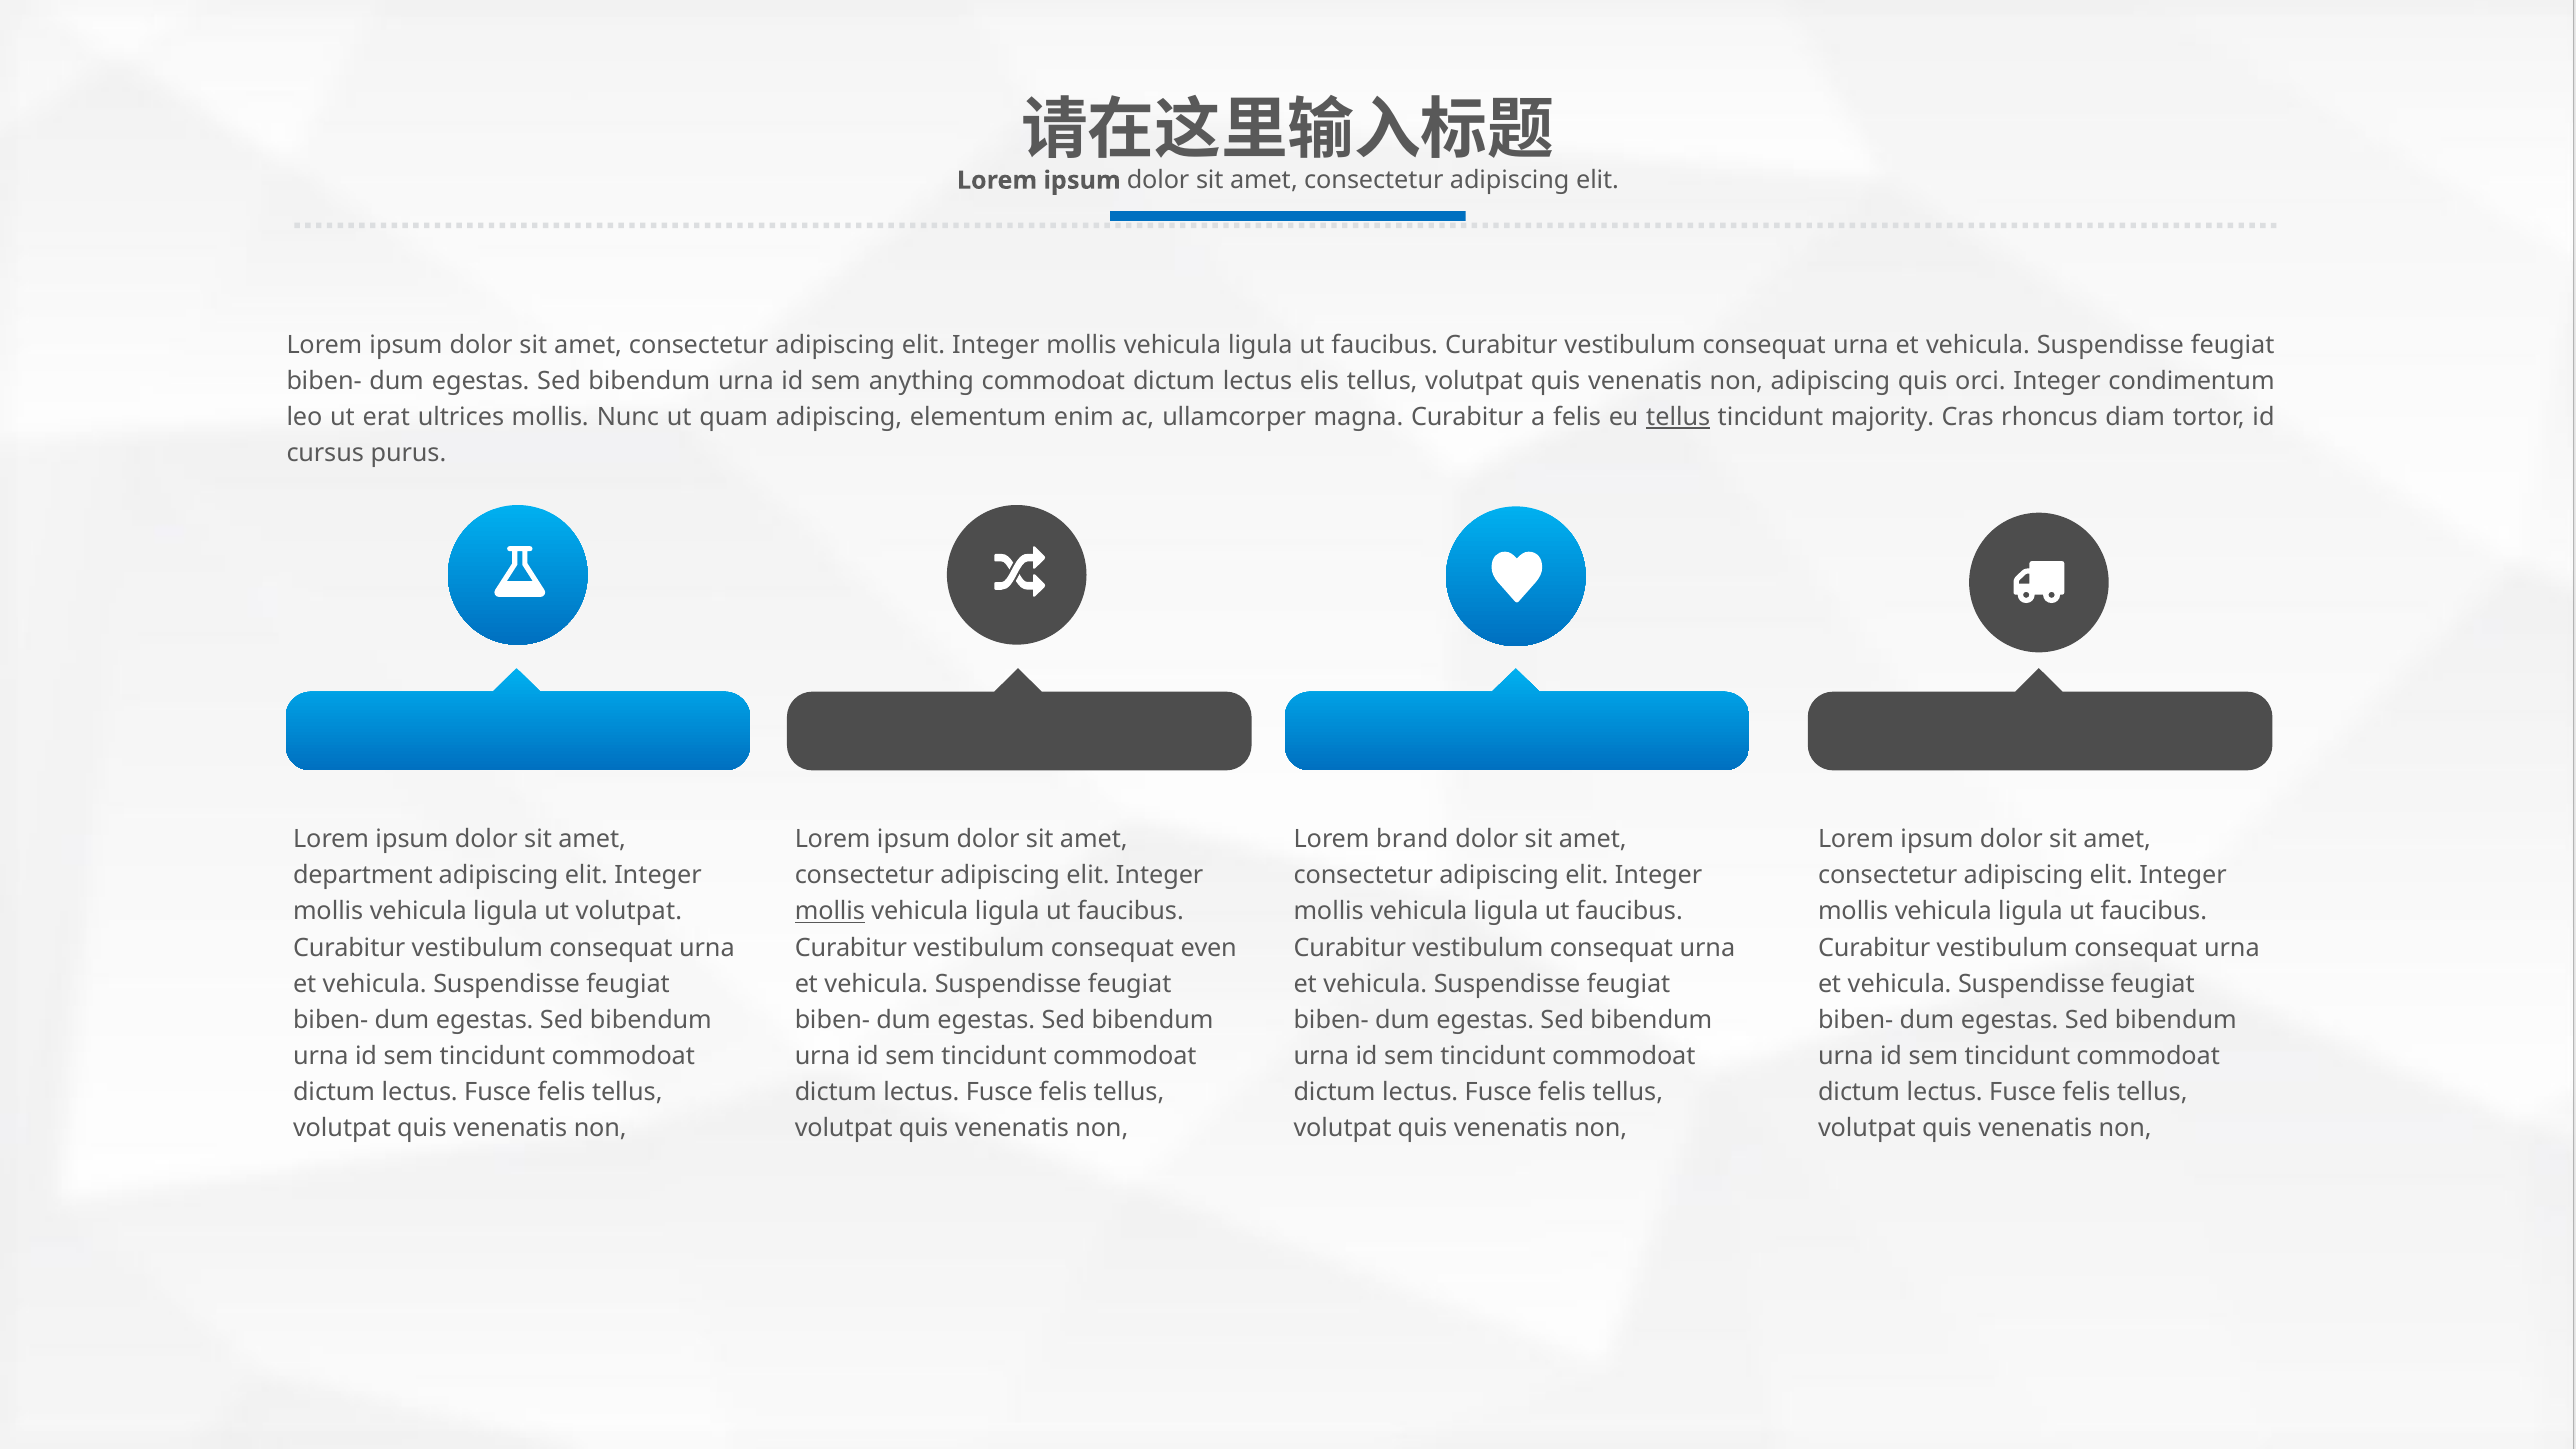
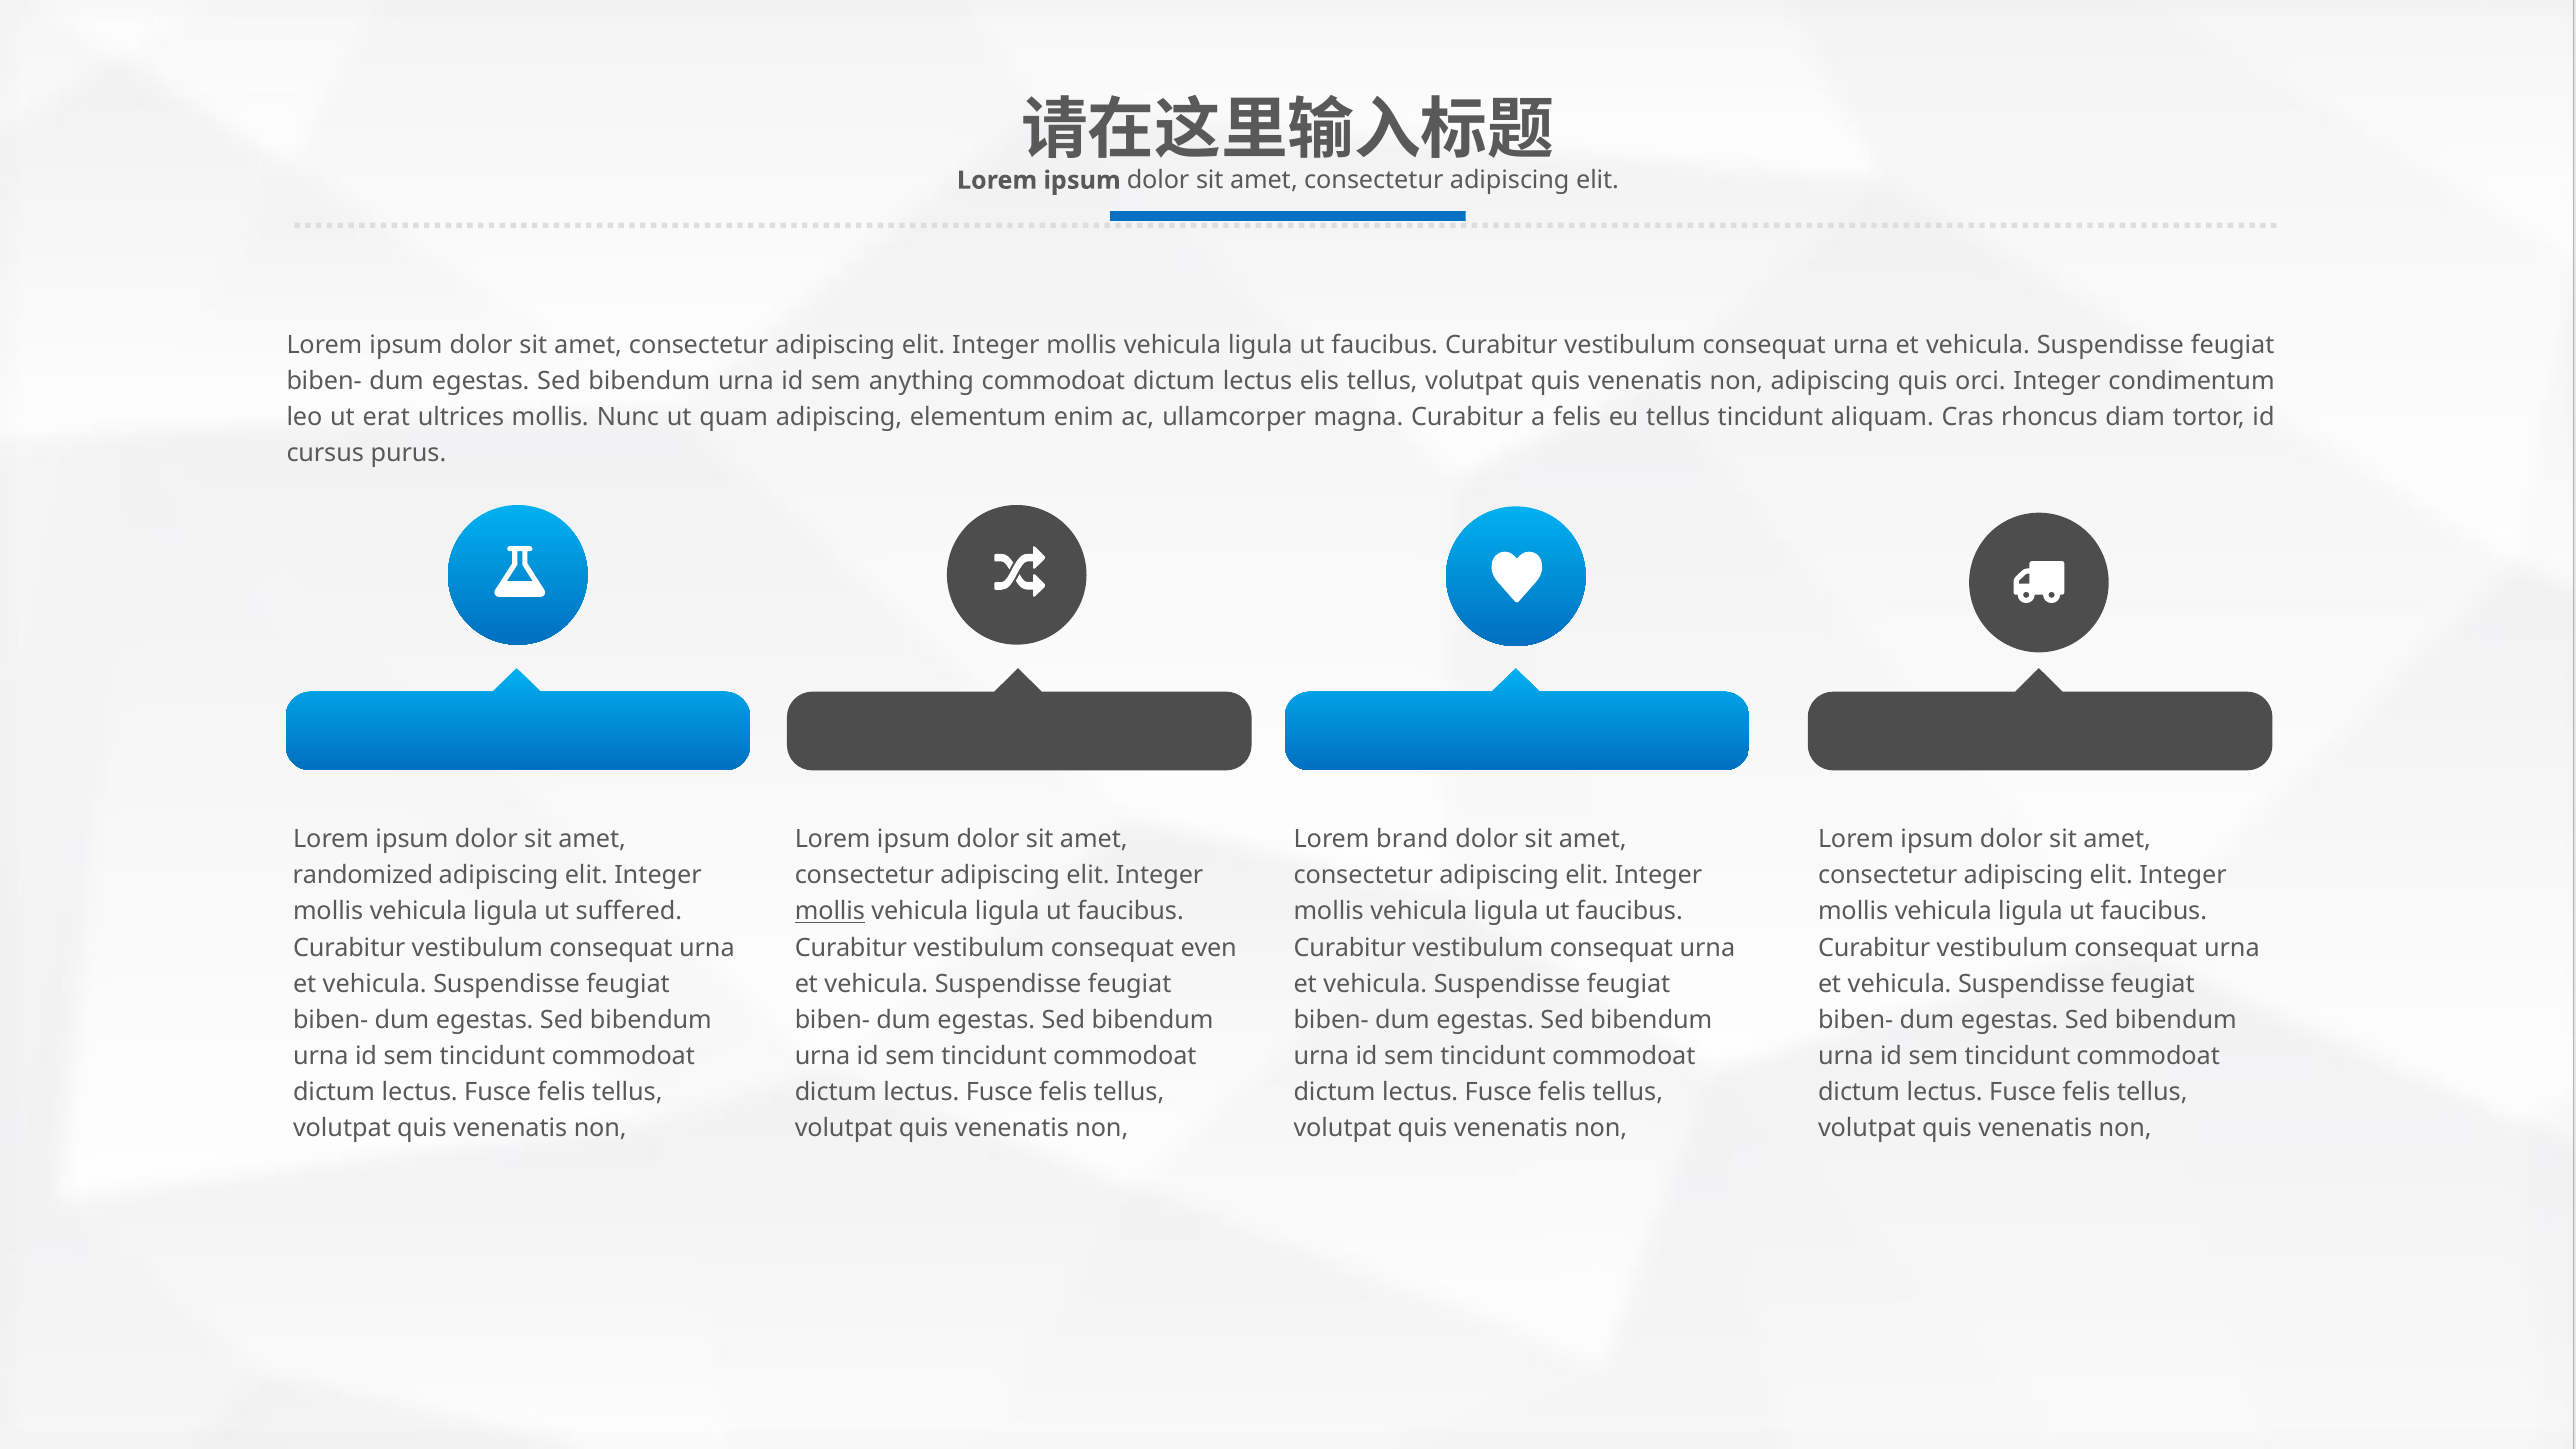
tellus underline: present -> none (1678, 417)
majority: majority -> aliquam (1882, 417)
department: department -> randomized (363, 876)
ut volutpat: volutpat -> suffered (629, 912)
